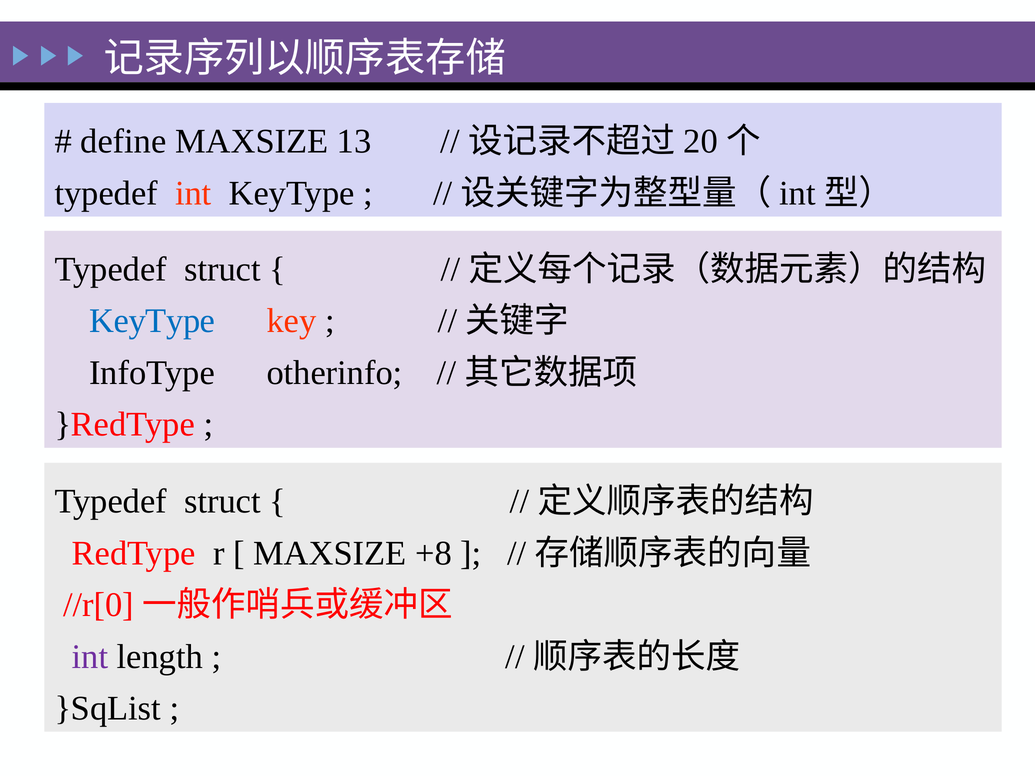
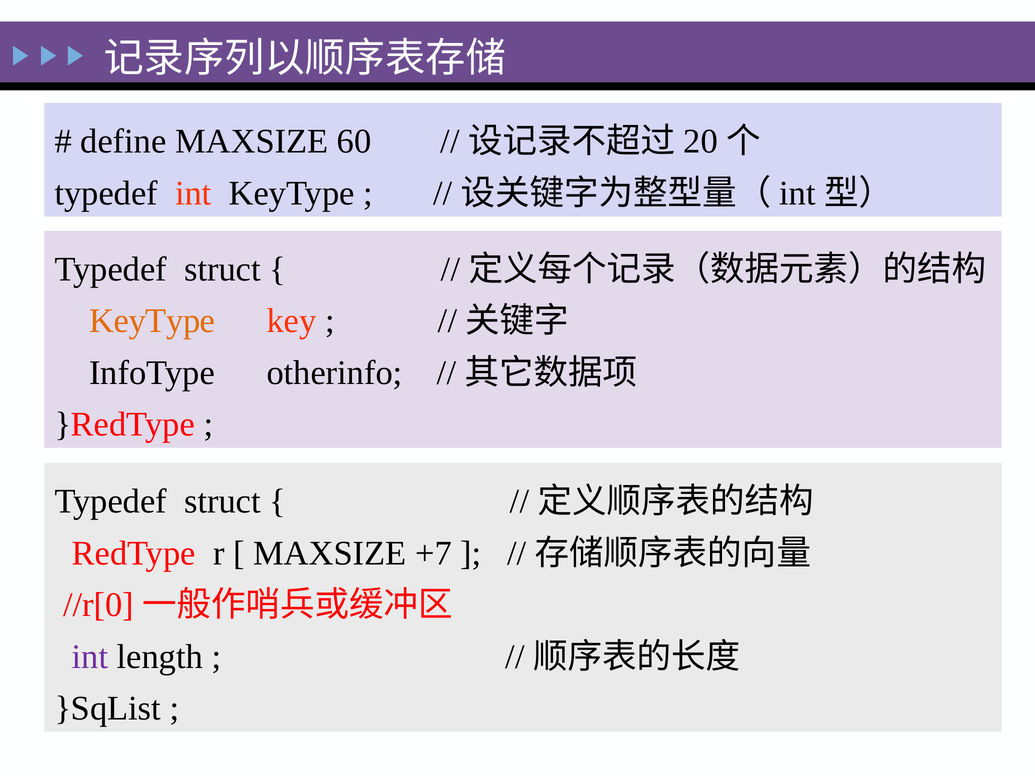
13: 13 -> 60 (354, 141)
KeyType colour: blue -> orange (152, 321)
+8: +8 -> +7 (433, 553)
